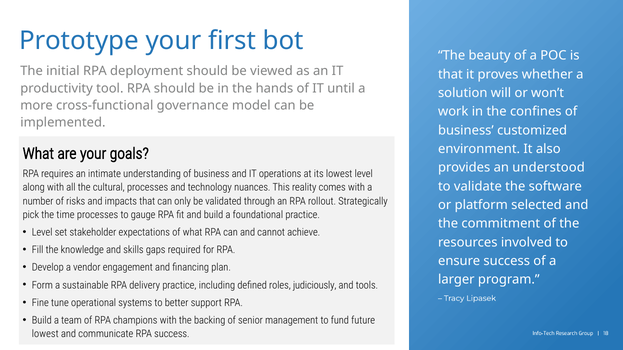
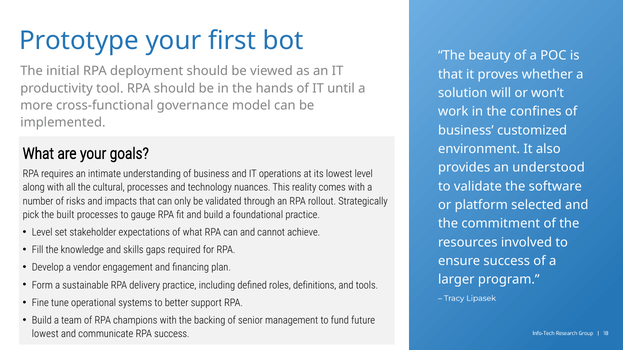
time: time -> built (66, 215)
judiciously: judiciously -> definitions (315, 285)
